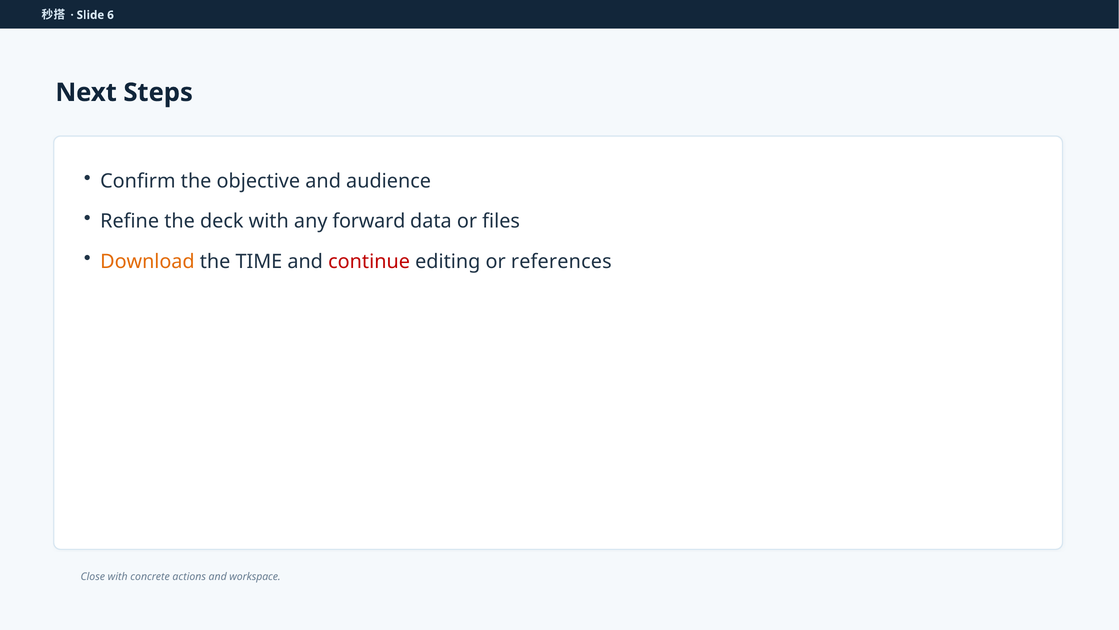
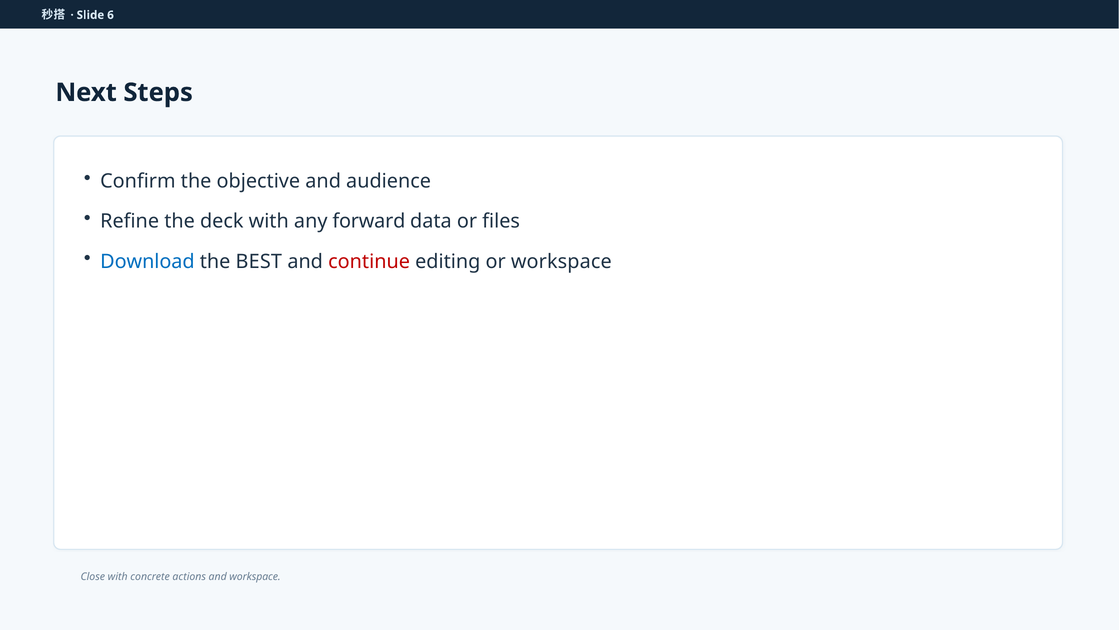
Download colour: orange -> blue (147, 261)
TIME: TIME -> BEST (259, 261)
or references: references -> workspace (561, 261)
